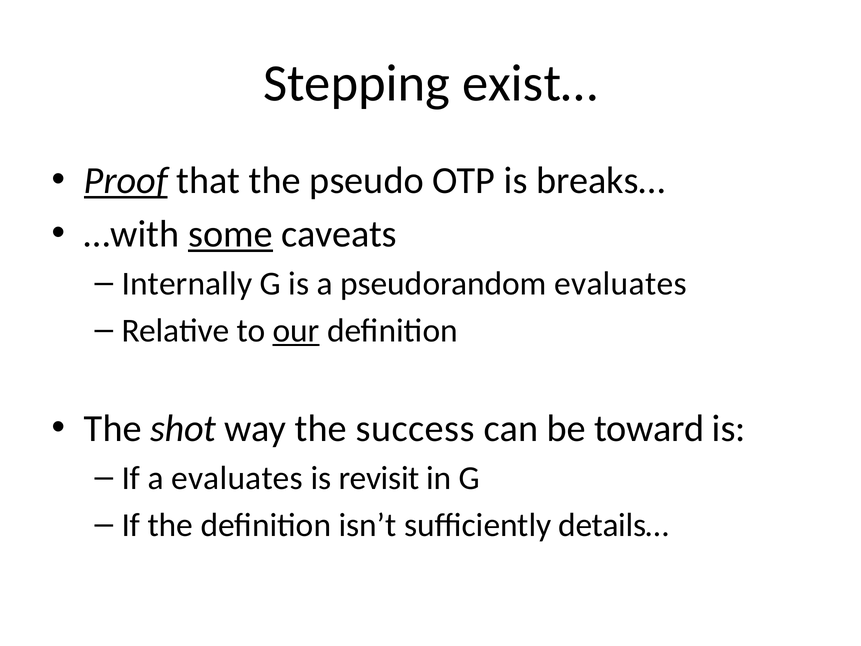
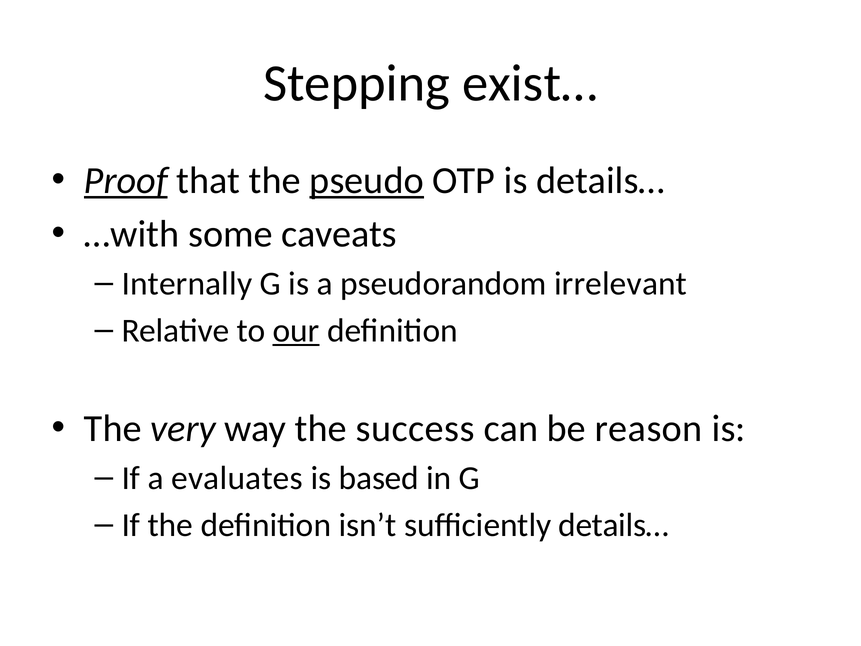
pseudo underline: none -> present (367, 181)
is breaks…: breaks… -> details… (601, 181)
some underline: present -> none (230, 234)
pseudorandom evaluates: evaluates -> irrelevant (621, 284)
shot: shot -> very (183, 429)
toward: toward -> reason (649, 429)
revisit: revisit -> based (379, 478)
